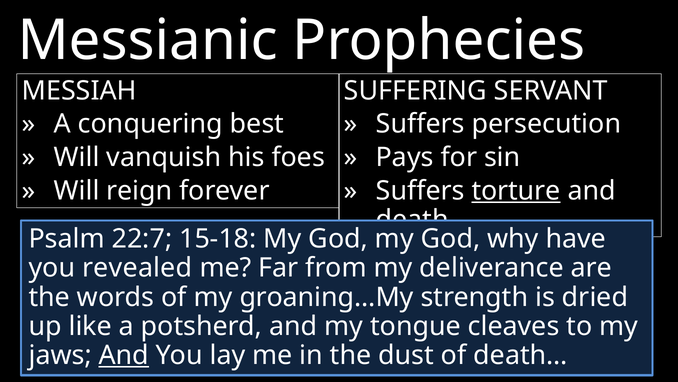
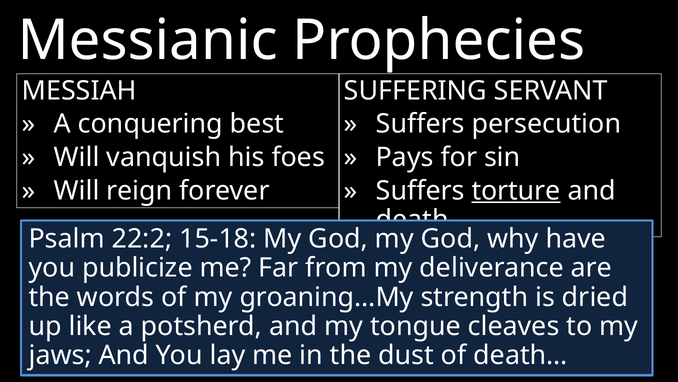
22:7: 22:7 -> 22:2 (142, 239)
revealed: revealed -> publicize (137, 268)
And underline: present -> none (124, 355)
